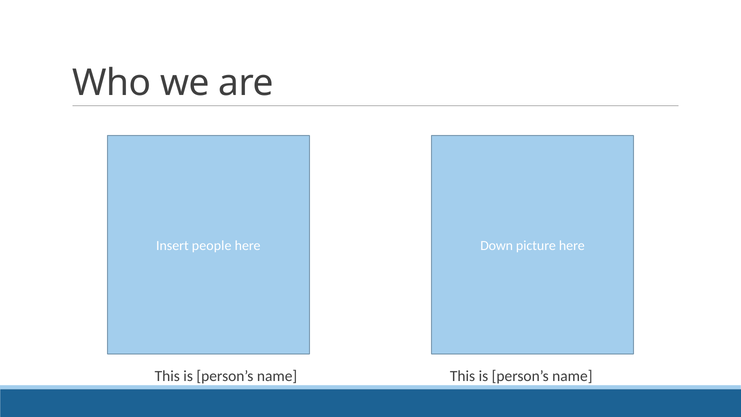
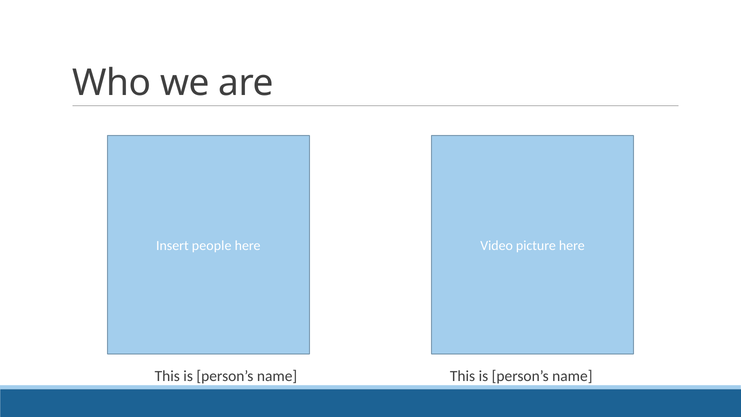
Down: Down -> Video (497, 246)
